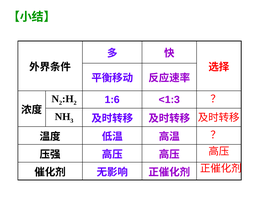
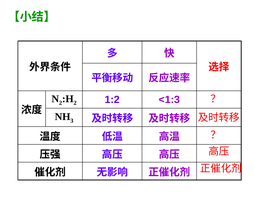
1:6: 1:6 -> 1:2 (112, 100)
